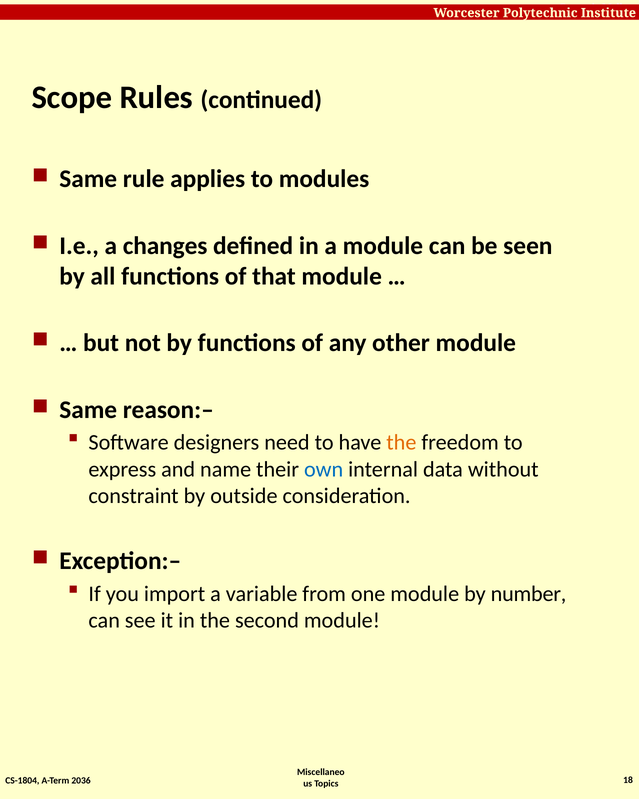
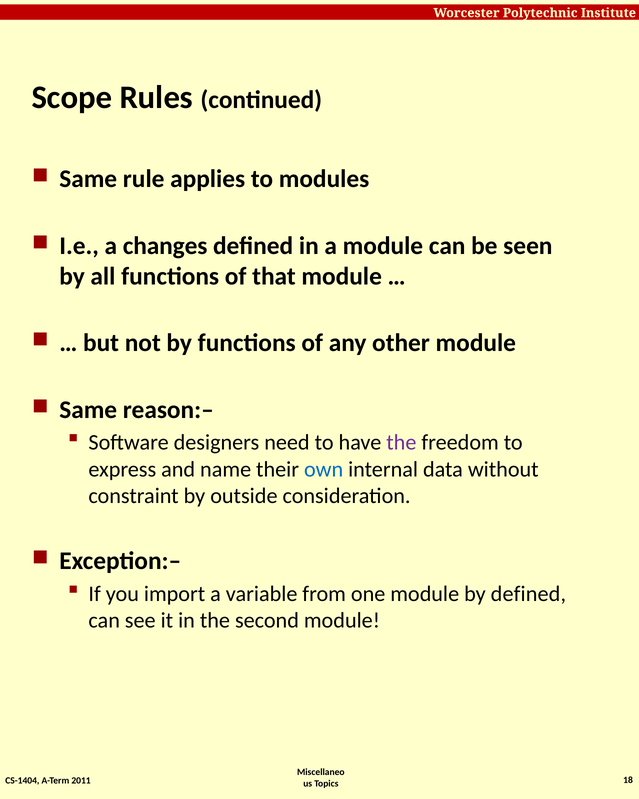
the colour: orange -> purple (401, 443)
by number: number -> defined (528, 594)
CS-1804: CS-1804 -> CS-1404 (22, 780)
2036: 2036 -> 2011 (81, 780)
